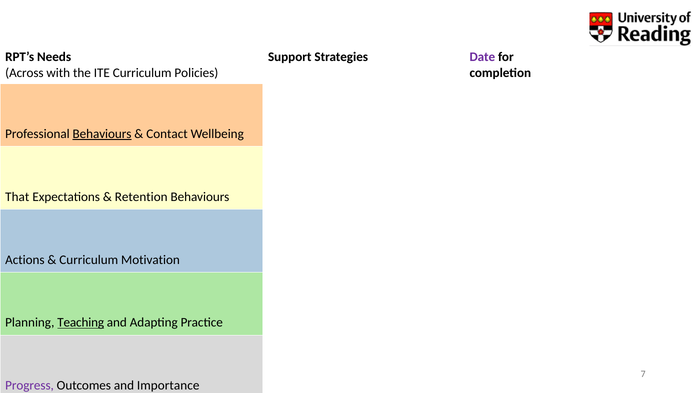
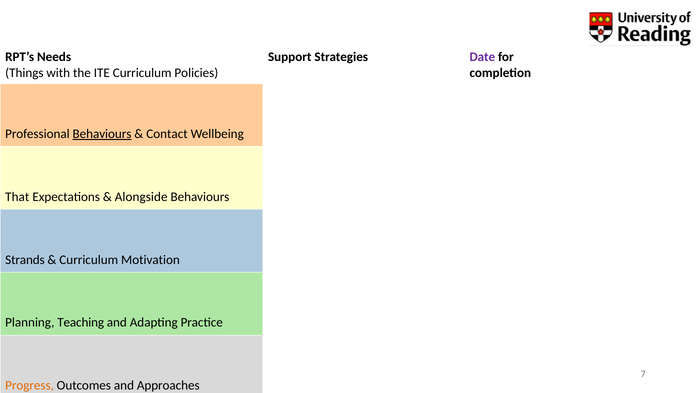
Across: Across -> Things (24, 73)
Retention: Retention -> Alongside (141, 197)
Actions: Actions -> Strands (25, 260)
Teaching underline: present -> none (81, 323)
Progress colour: purple -> orange (30, 386)
Importance: Importance -> Approaches (168, 386)
